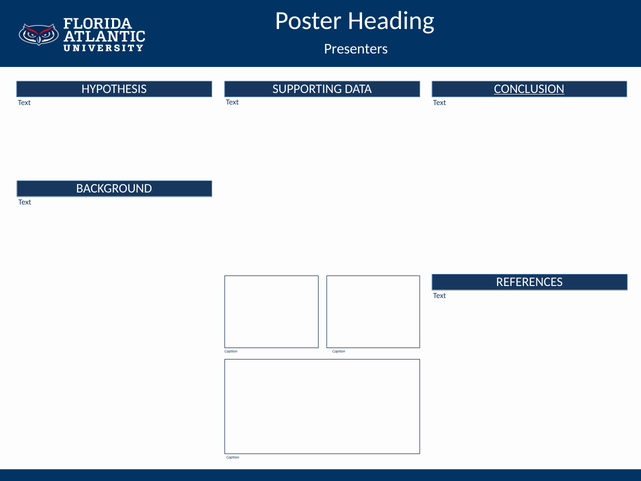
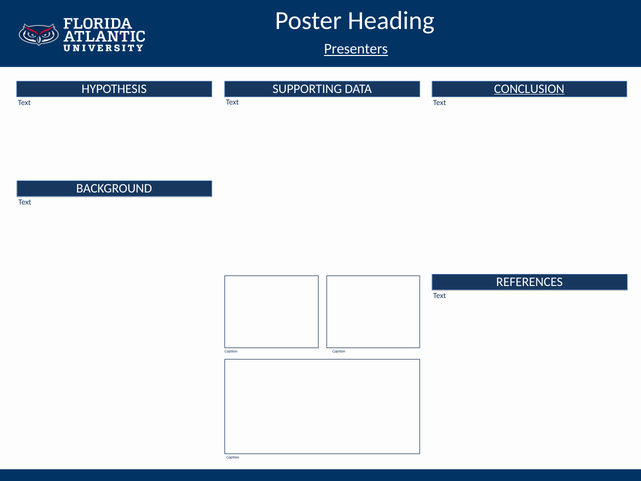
Presenters underline: none -> present (356, 49)
